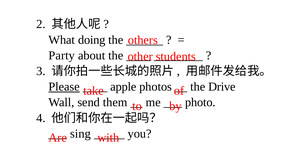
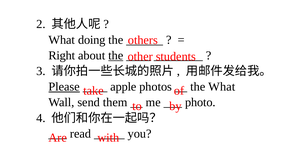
Party: Party -> Right (62, 56)
the underline: none -> present (116, 56)
the Drive: Drive -> What (222, 87)
sing: sing -> read (80, 134)
